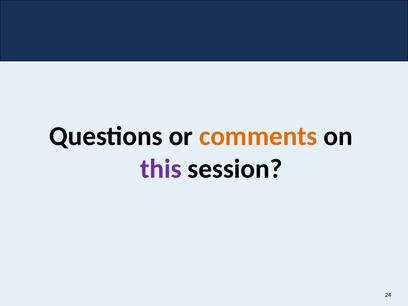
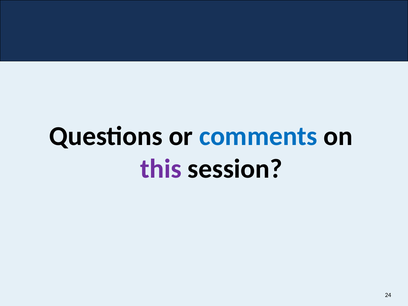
comments colour: orange -> blue (258, 136)
